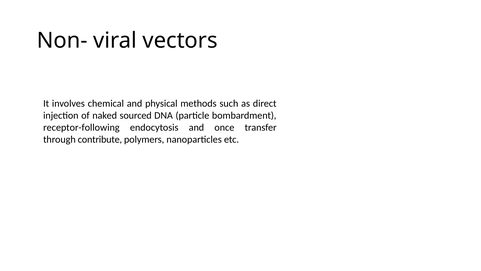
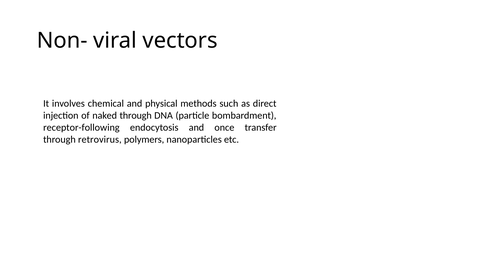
naked sourced: sourced -> through (136, 115)
contribute: contribute -> retrovirus (100, 139)
